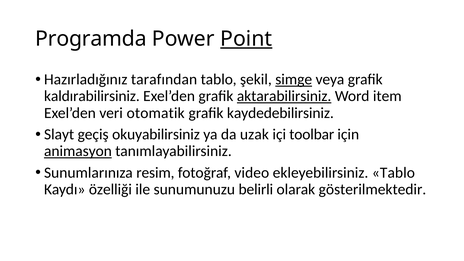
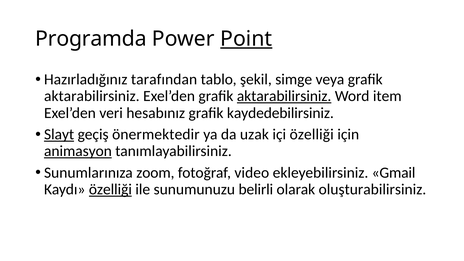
simge underline: present -> none (294, 79)
kaldırabilirsiniz: kaldırabilirsiniz -> aktarabilirsiniz (92, 96)
otomatik: otomatik -> hesabınız (156, 113)
Slayt underline: none -> present (59, 134)
okuyabilirsiniz: okuyabilirsiniz -> önermektedir (156, 134)
içi toolbar: toolbar -> özelliği (312, 134)
resim: resim -> zoom (155, 173)
ekleyebilirsiniz Tablo: Tablo -> Gmail (394, 173)
özelliği underline: none -> present (110, 189)
gösterilmektedir: gösterilmektedir -> oluşturabilirsiniz (372, 189)
